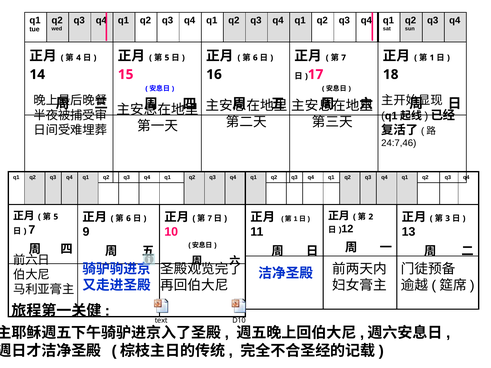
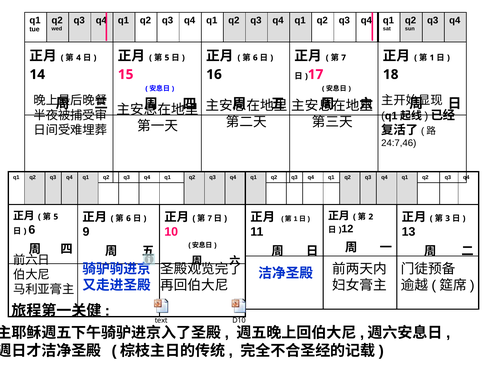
7: 7 -> 6 (32, 230)
